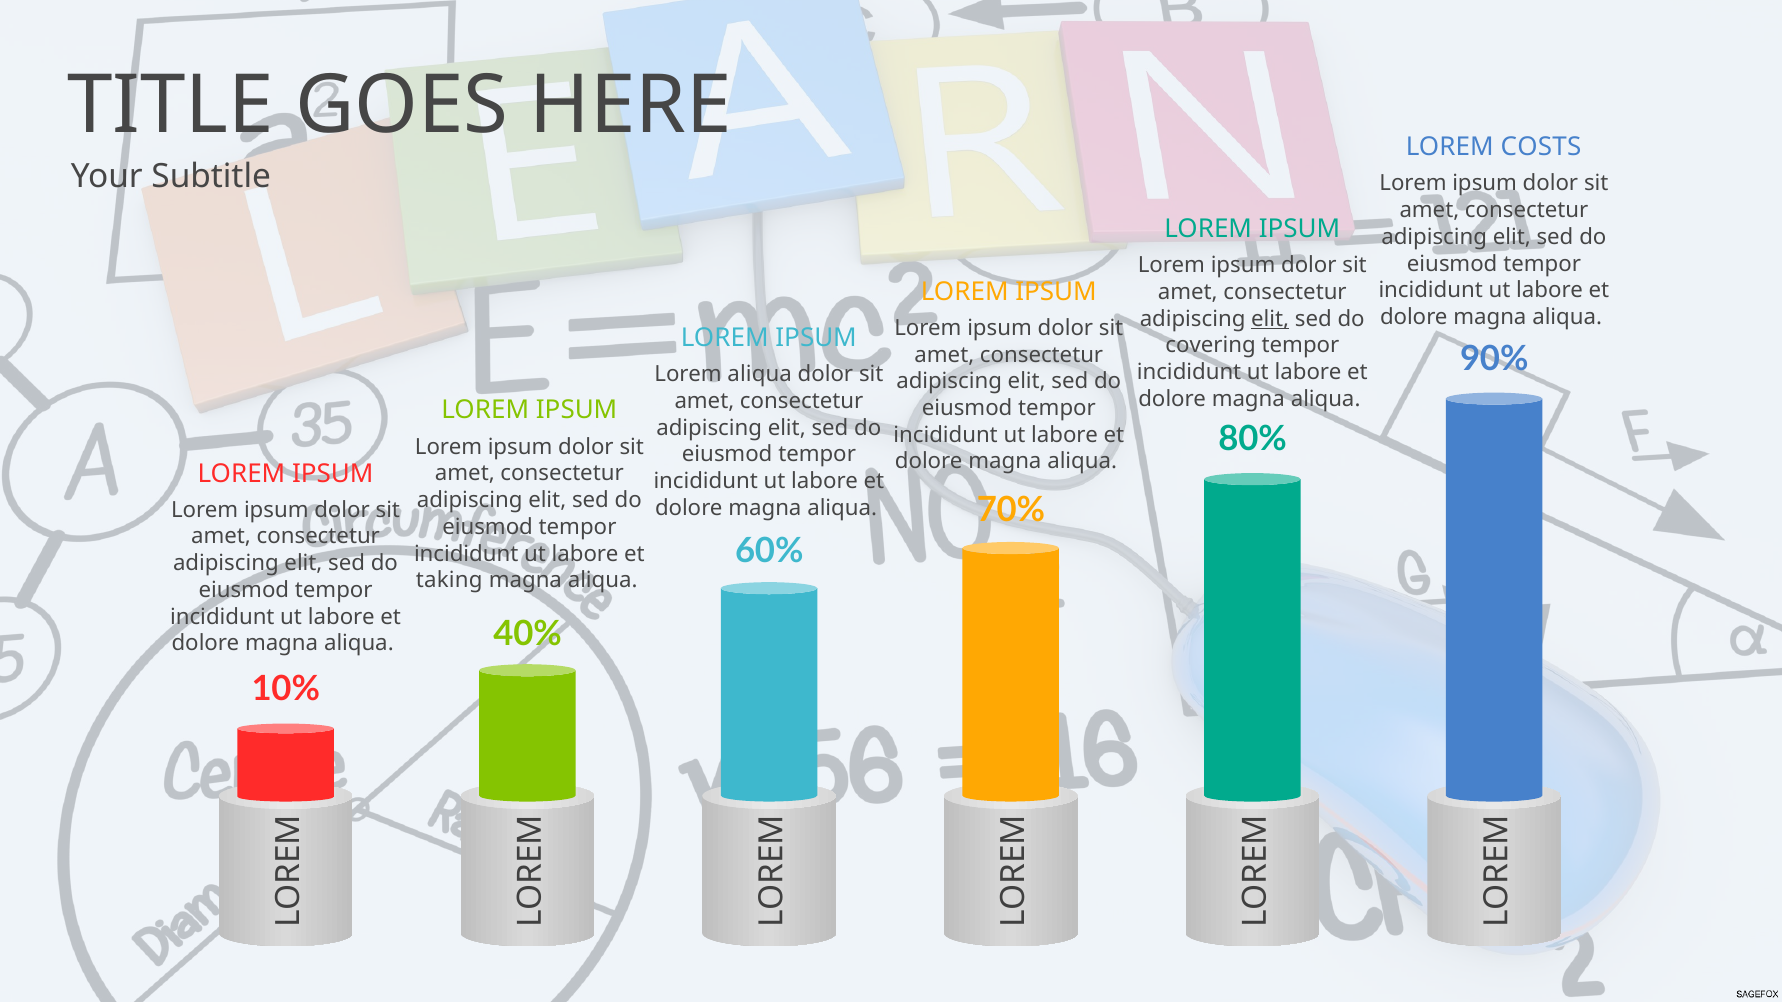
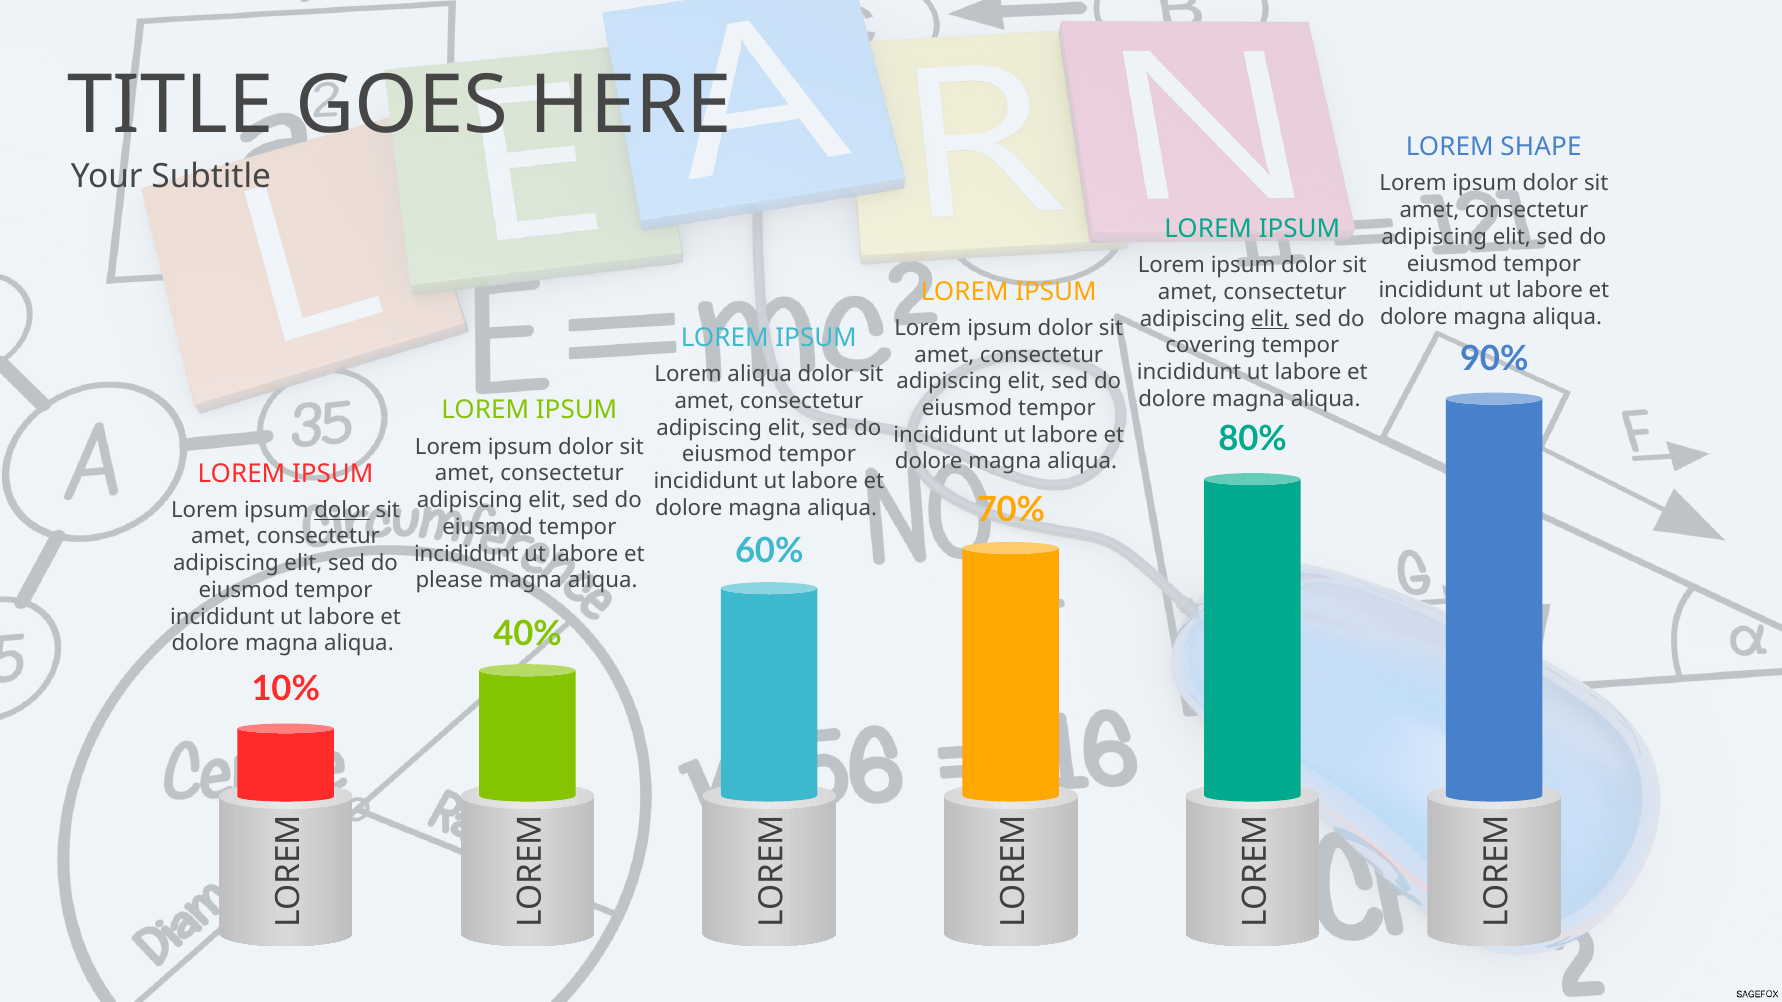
COSTS: COSTS -> SHAPE (1541, 147)
dolor underline: none -> present (342, 510)
taking: taking -> please (449, 581)
